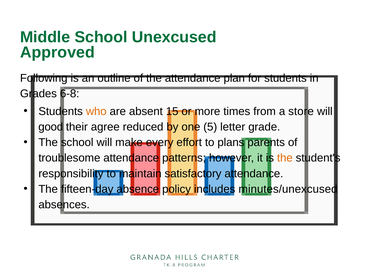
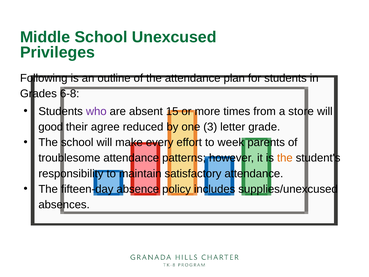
Approved: Approved -> Privileges (57, 52)
who colour: orange -> purple (96, 111)
5: 5 -> 3 (210, 127)
plans: plans -> week (231, 142)
minutes/unexcused: minutes/unexcused -> supplies/unexcused (288, 189)
